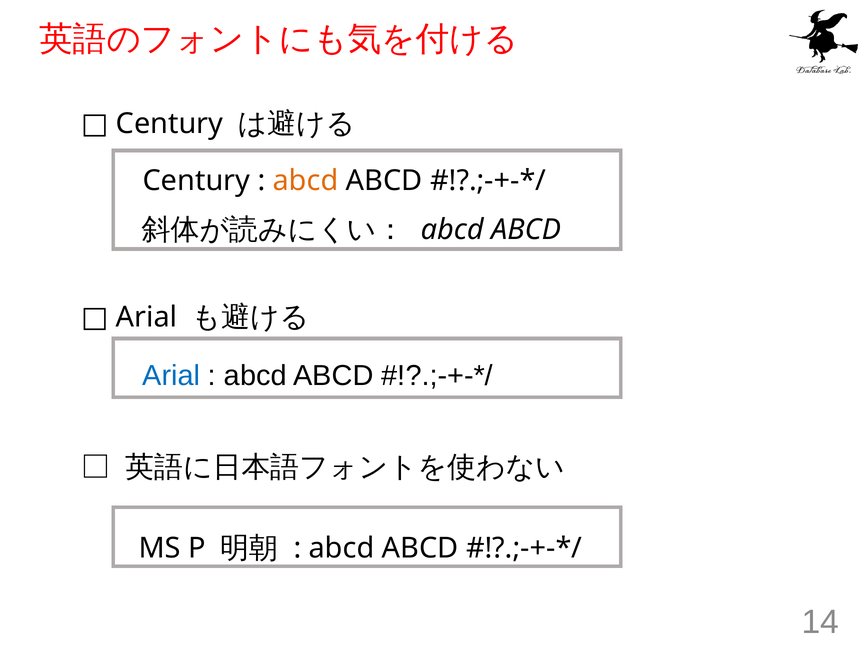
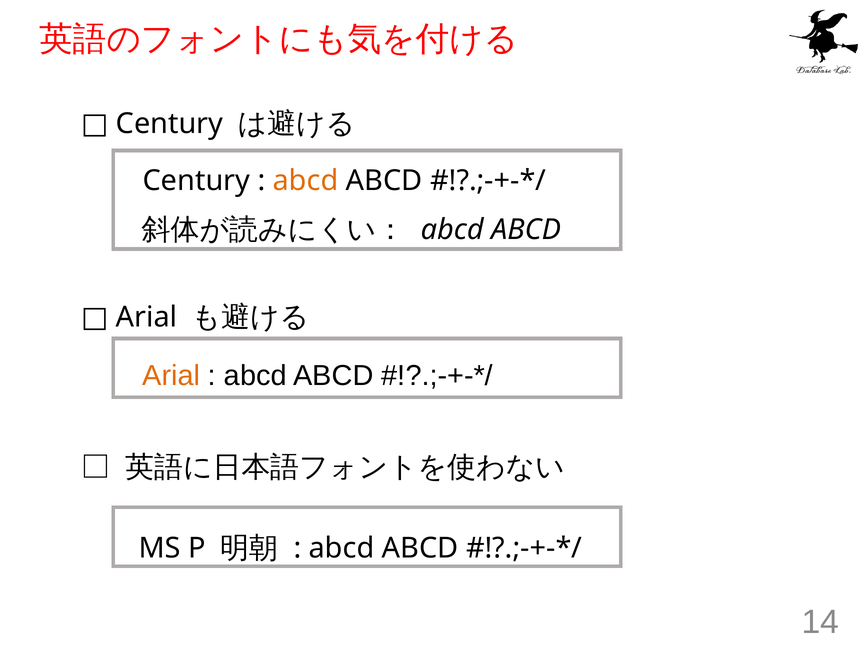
Arial colour: blue -> orange (171, 376)
